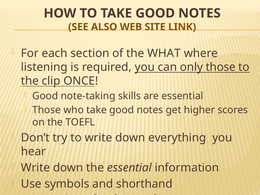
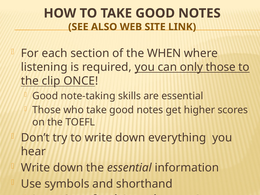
WHAT: WHAT -> WHEN (164, 53)
